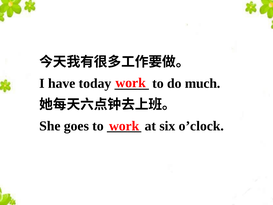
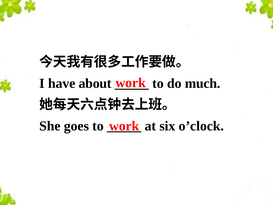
today: today -> about (95, 83)
